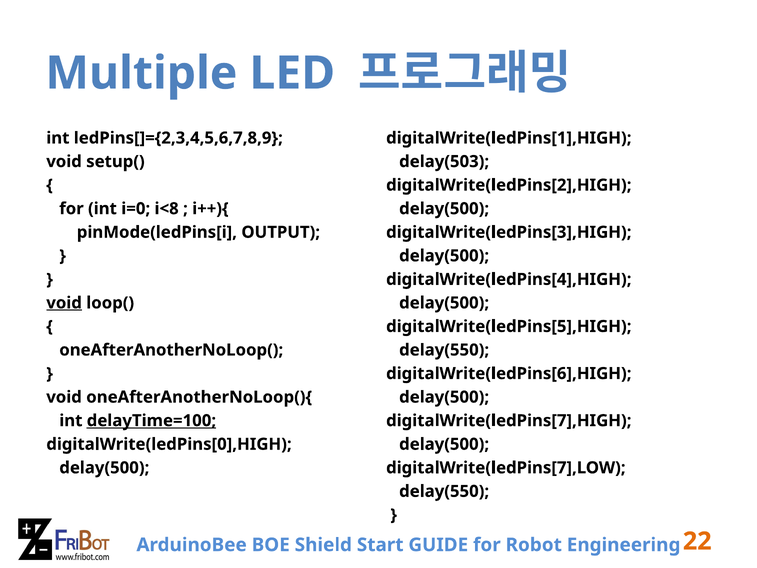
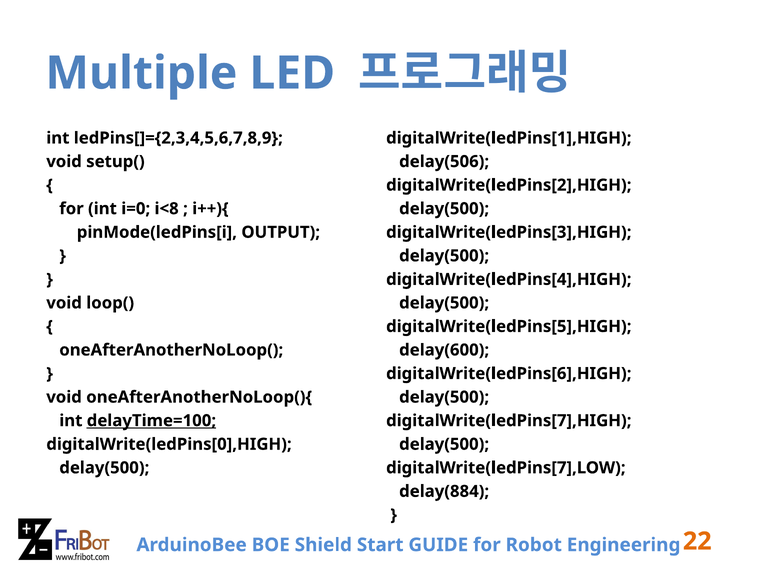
delay(503: delay(503 -> delay(506 (444, 161)
void underline: present -> none (64, 303)
delay(550: delay(550 -> delay(600 (444, 350)
delay(550: delay(550 -> delay(884 (444, 491)
